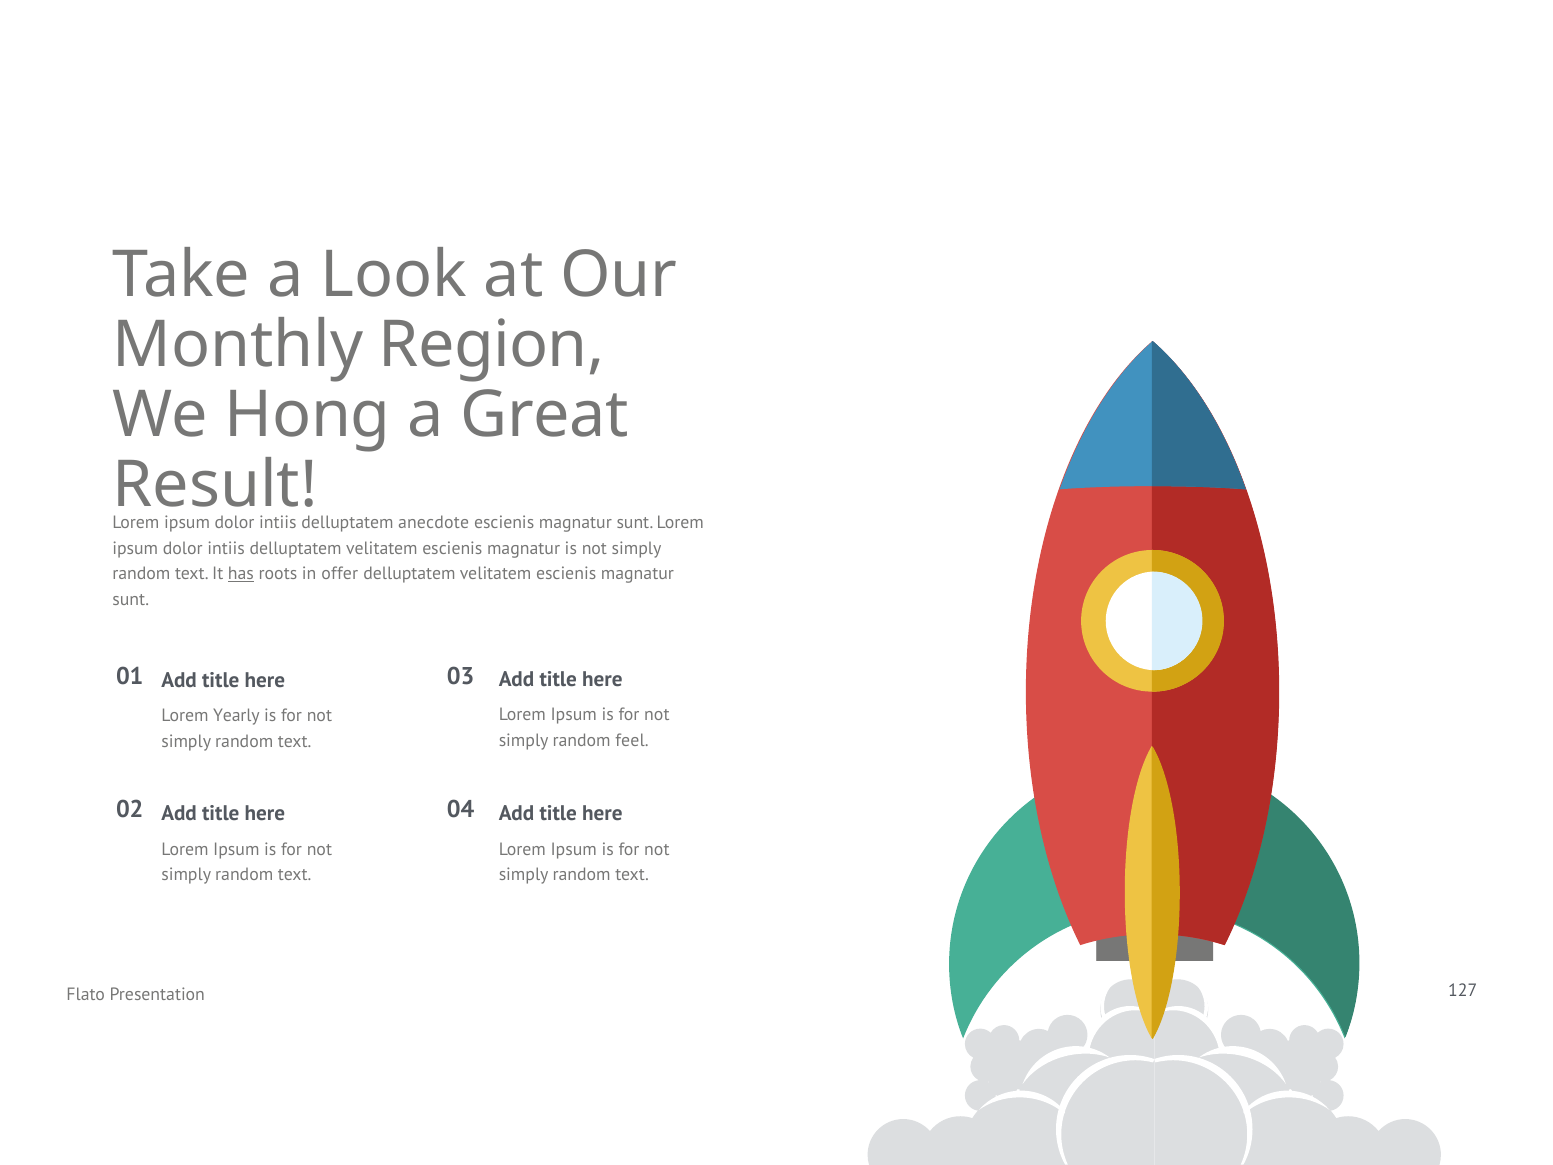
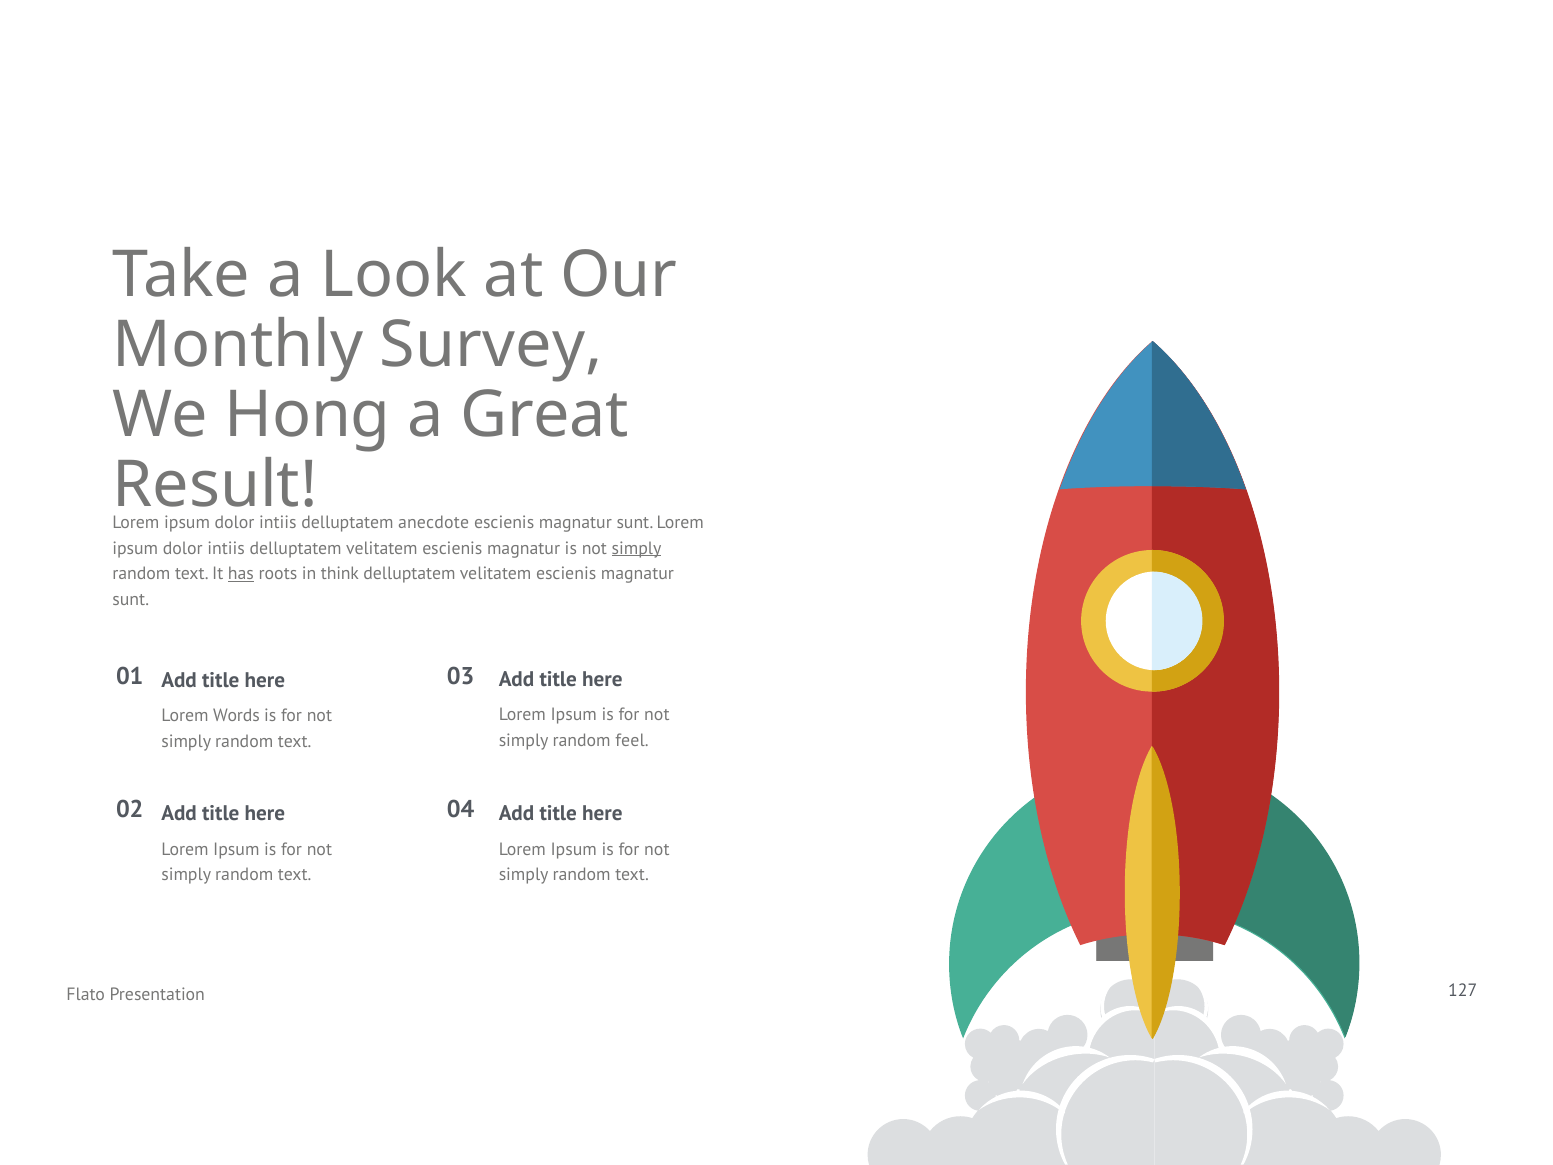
Region: Region -> Survey (491, 345)
simply underline: none -> present (637, 548)
offer: offer -> think (340, 574)
Yearly: Yearly -> Words (236, 716)
